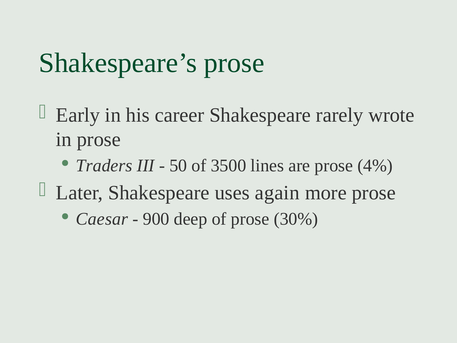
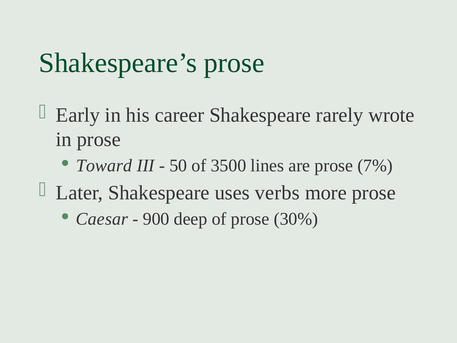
Traders: Traders -> Toward (104, 166)
4%: 4% -> 7% (375, 166)
again: again -> verbs (277, 193)
